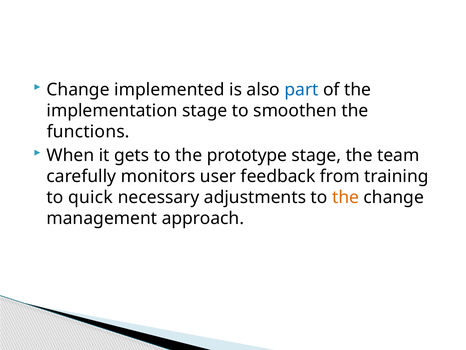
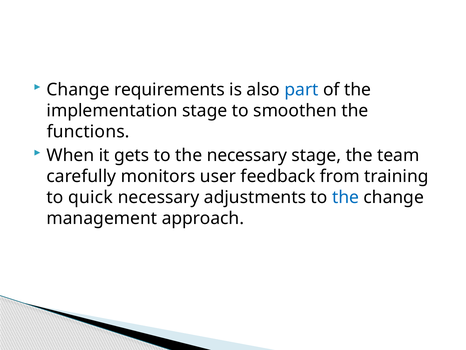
implemented: implemented -> requirements (169, 90)
the prototype: prototype -> necessary (247, 155)
the colour: orange -> blue (346, 197)
